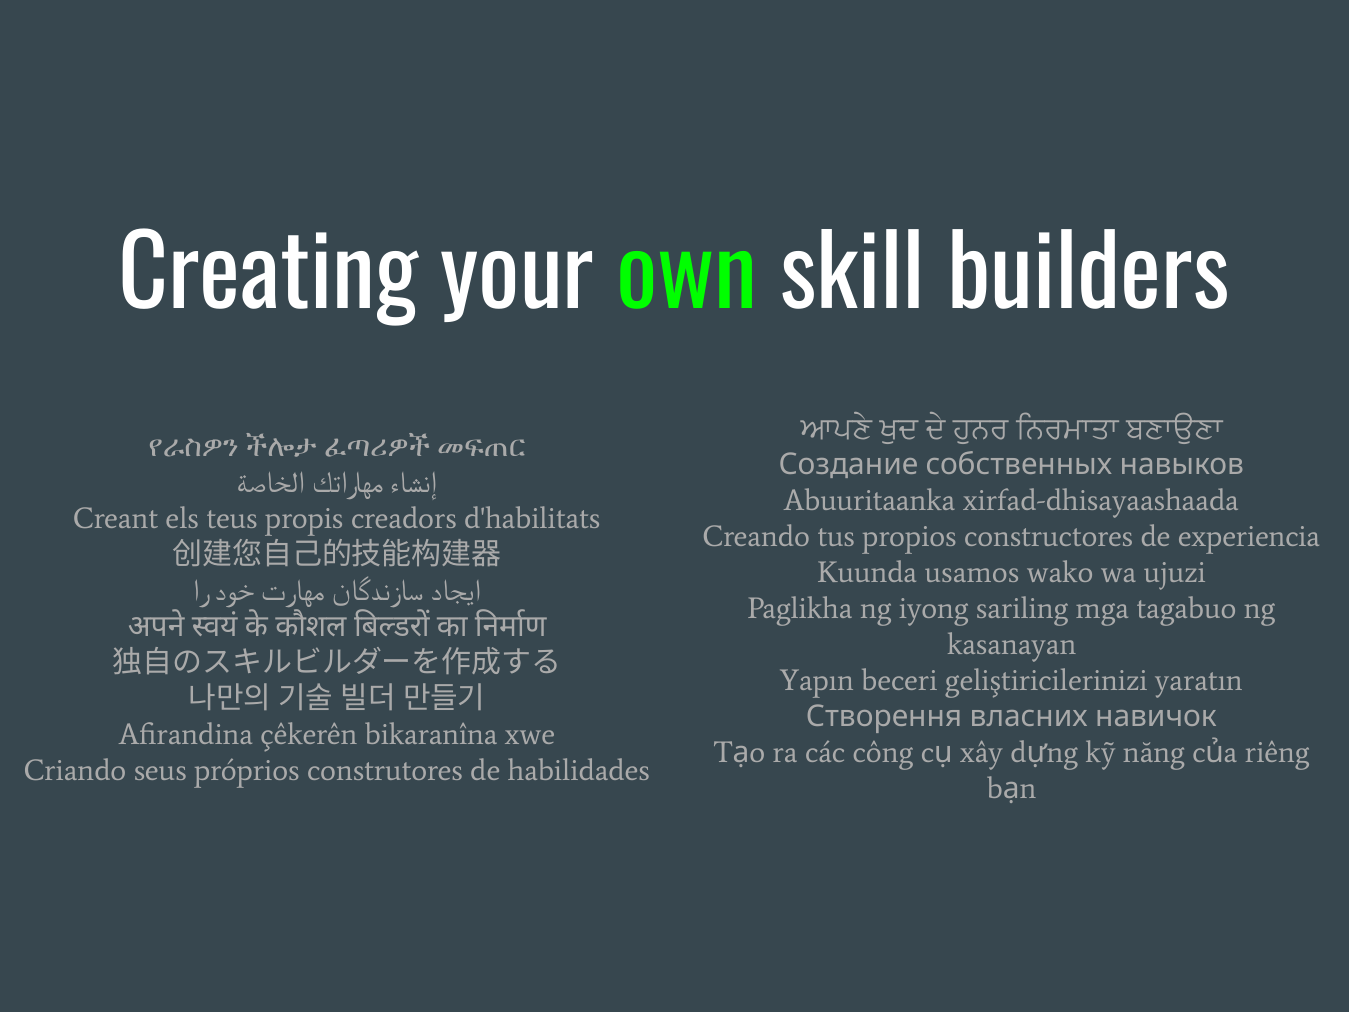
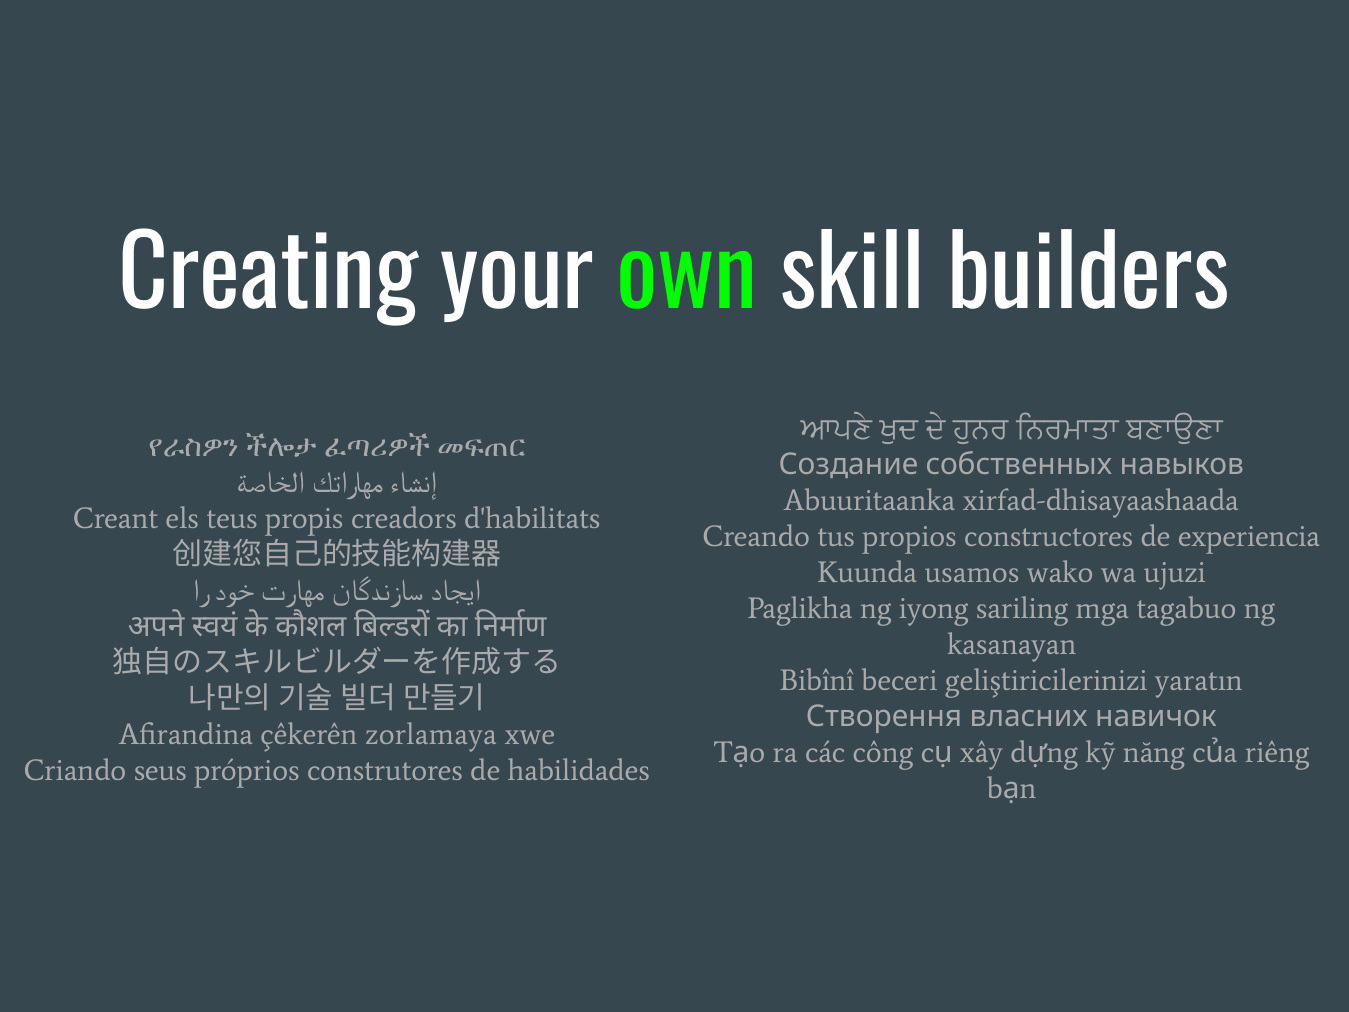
Yapın: Yapın -> Bibînî (817, 681)
bikaranîna: bikaranîna -> zorlamaya (431, 734)
